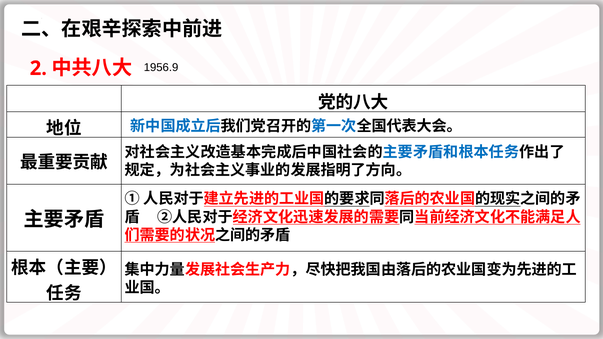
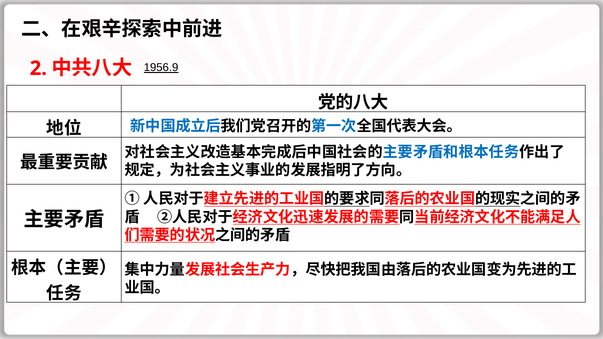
1956.9 underline: none -> present (161, 68)
